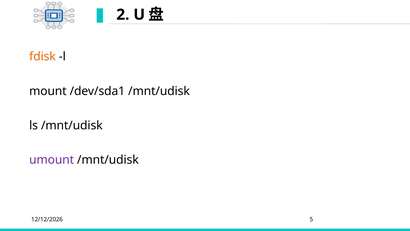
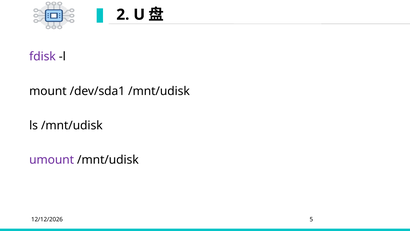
fdisk colour: orange -> purple (42, 57)
